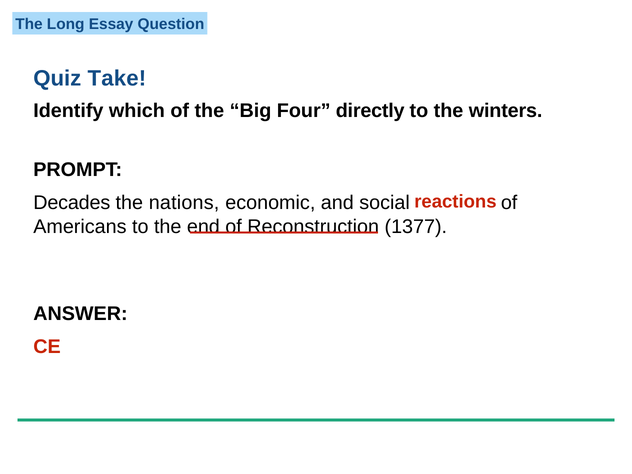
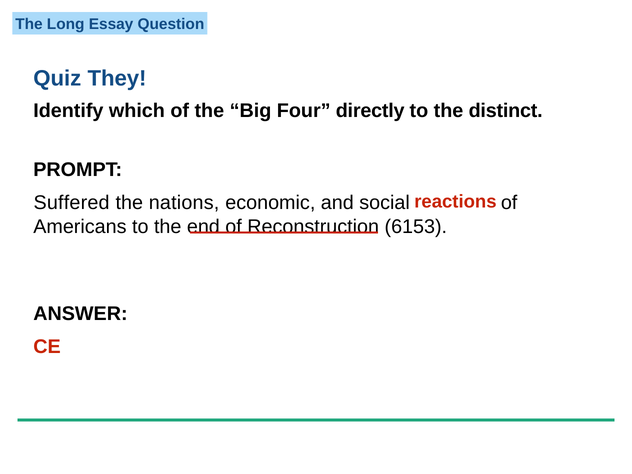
Take: Take -> They (117, 78)
winters: winters -> distinct (506, 111)
Decades: Decades -> Suffered (72, 203)
1377: 1377 -> 6153 (416, 227)
